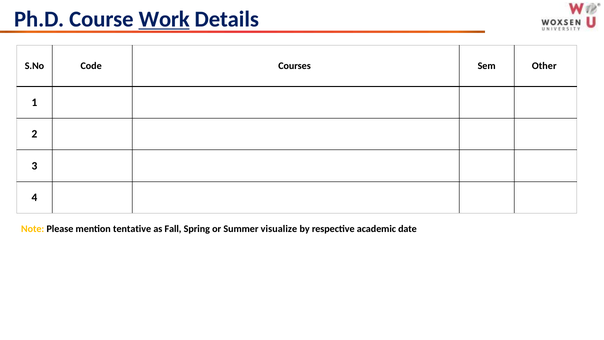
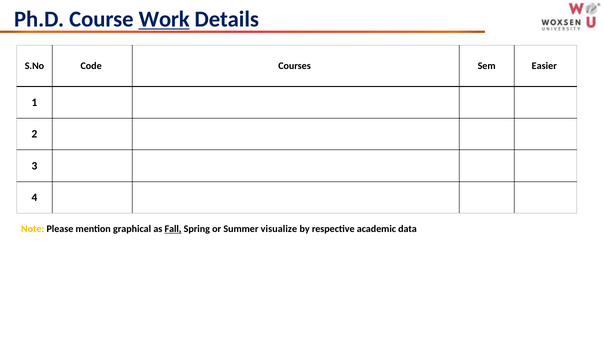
Other: Other -> Easier (544, 66)
tentative: tentative -> graphical (132, 229)
Fall underline: none -> present (173, 229)
date: date -> data (407, 229)
